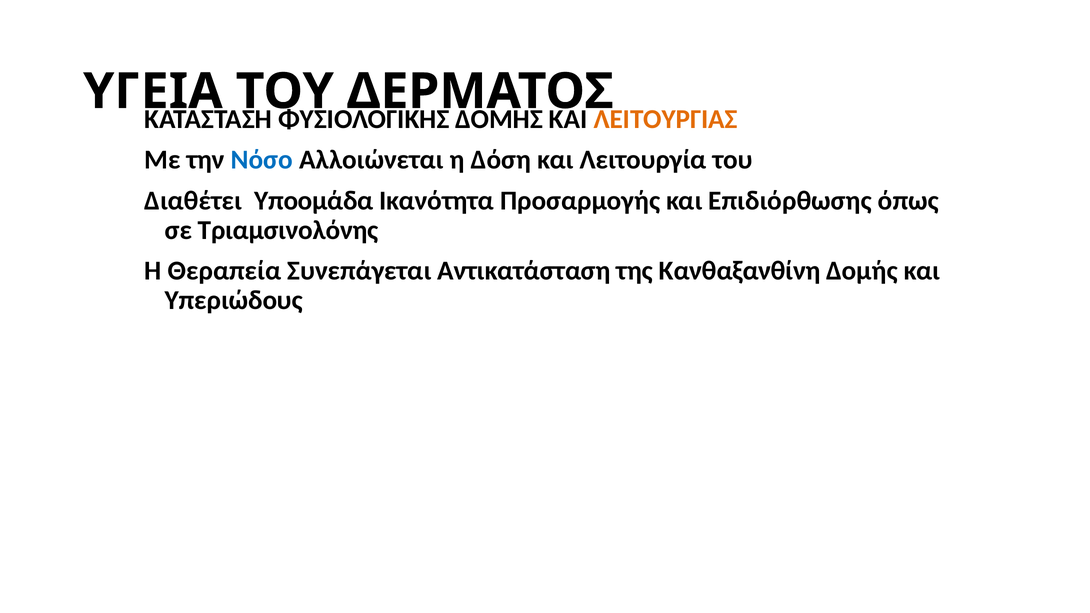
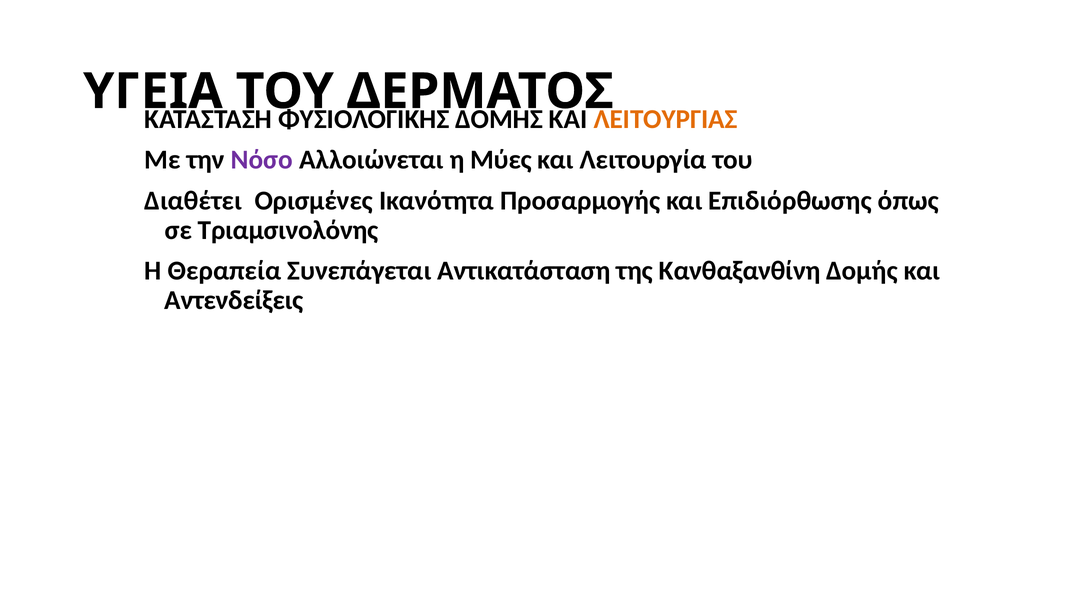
Νόσο colour: blue -> purple (262, 160)
Δόση: Δόση -> Μύες (501, 160)
Υποομάδα: Υποομάδα -> Ορισμένες (314, 201)
Υπεριώδους: Υπεριώδους -> Αντενδείξεις (234, 300)
